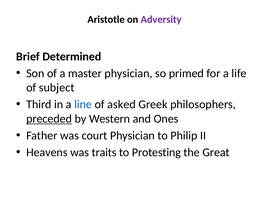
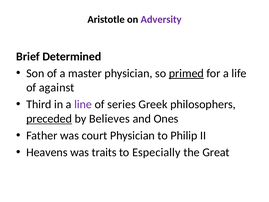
primed underline: none -> present (186, 73)
subject: subject -> against (57, 88)
line colour: blue -> purple (83, 104)
asked: asked -> series (122, 104)
Western: Western -> Believes (109, 119)
Protesting: Protesting -> Especially (156, 152)
